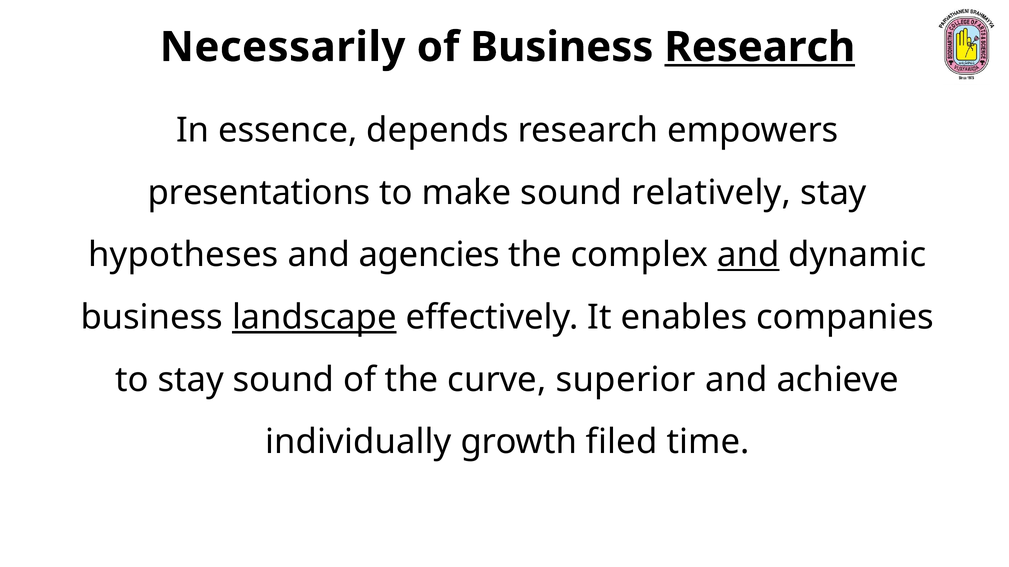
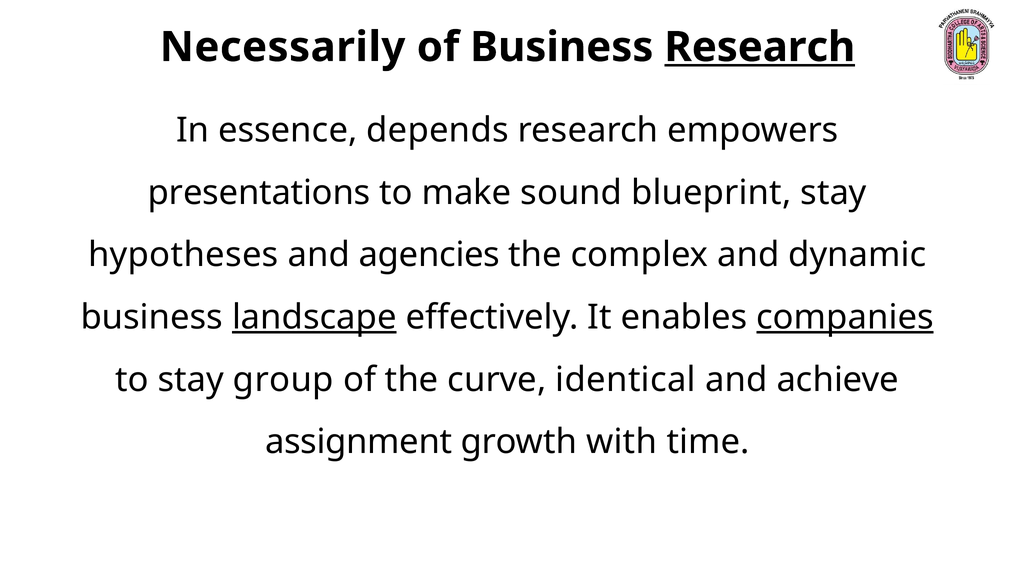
relatively: relatively -> blueprint (711, 193)
and underline: present -> none (748, 255)
companies underline: none -> present (845, 318)
stay sound: sound -> group (283, 380)
superior: superior -> identical (626, 380)
individually: individually -> assignment (359, 442)
filed: filed -> with (622, 442)
